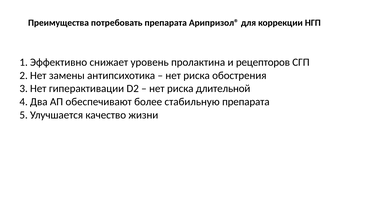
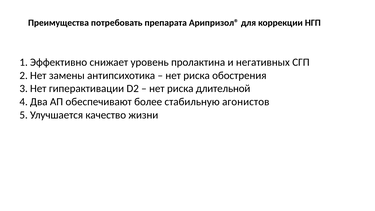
рецепторов: рецепторов -> негативных (263, 62)
стабильную препарата: препарата -> агонистов (246, 102)
